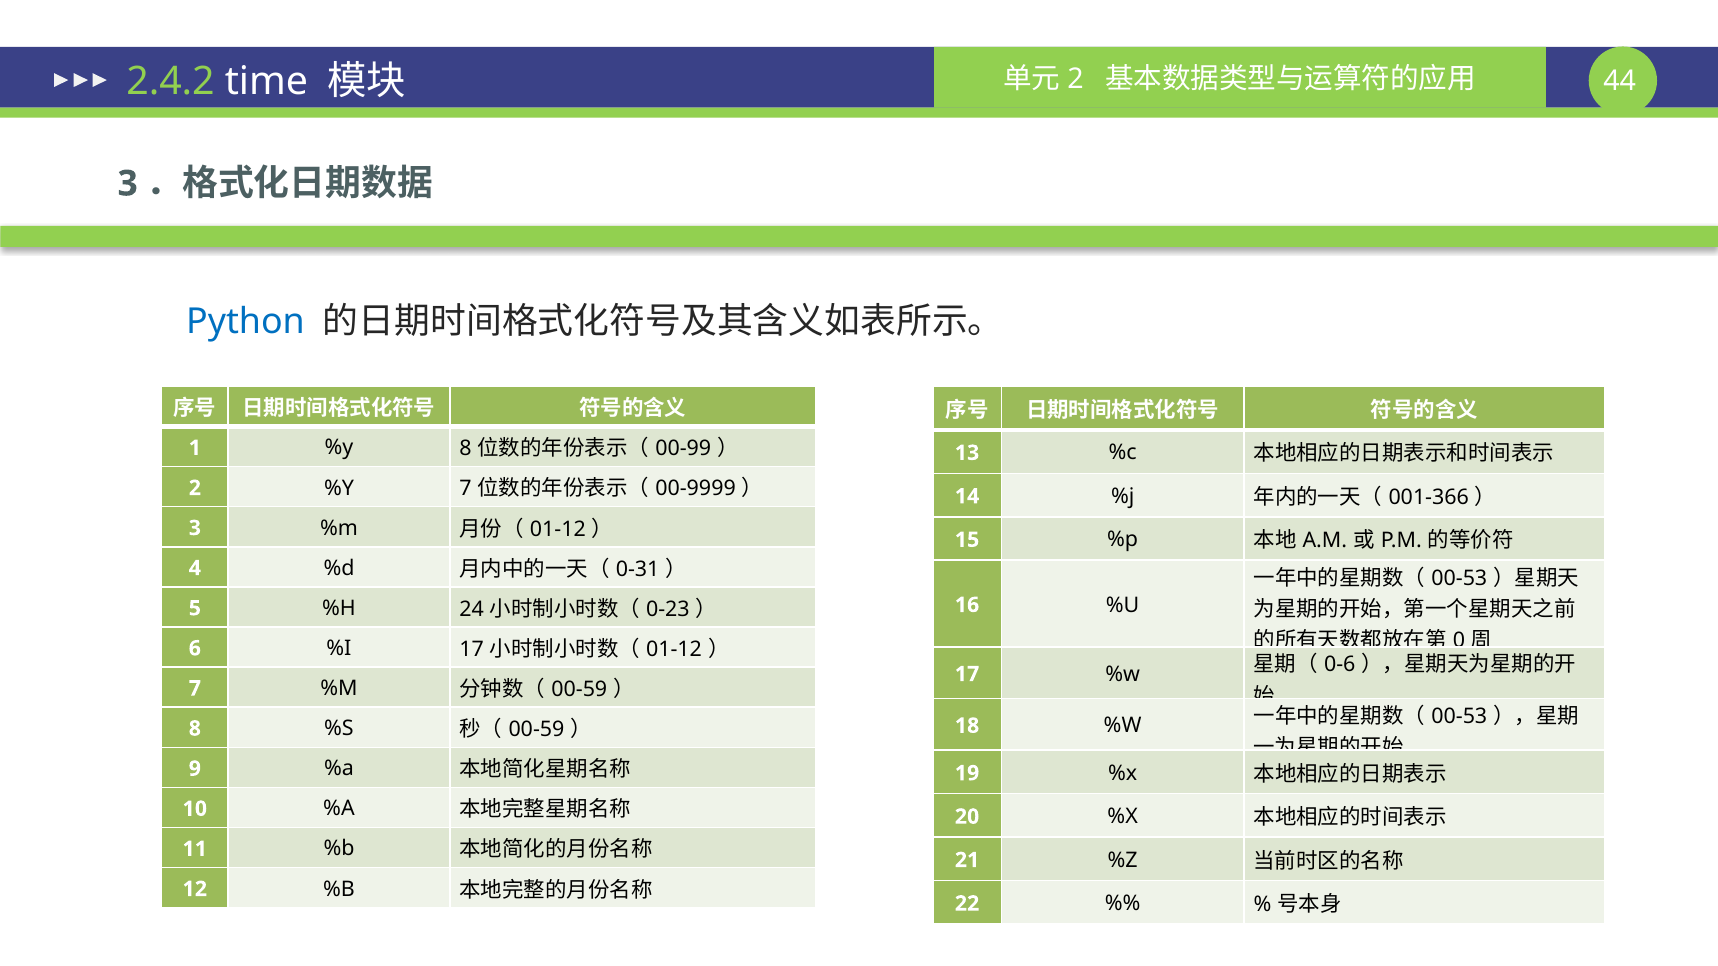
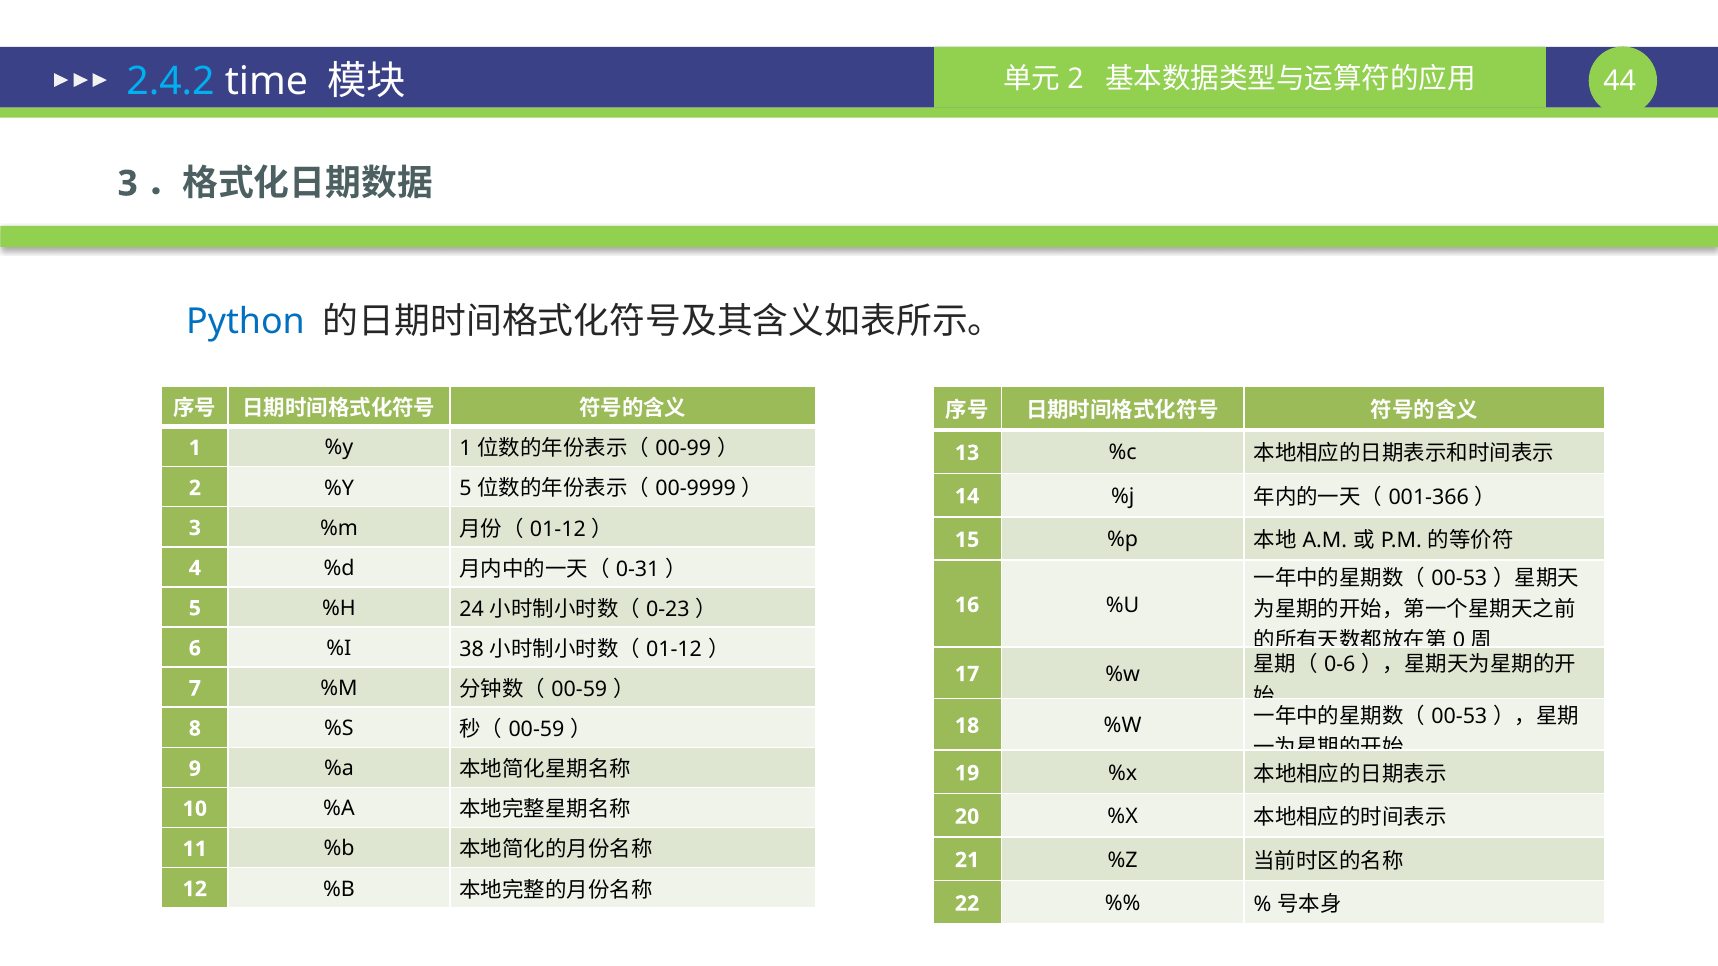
2.4.2 colour: light green -> light blue (171, 82)
%y 8: 8 -> 1 (466, 449)
%Y 7: 7 -> 5 (466, 489)
%I 17: 17 -> 38 (472, 649)
